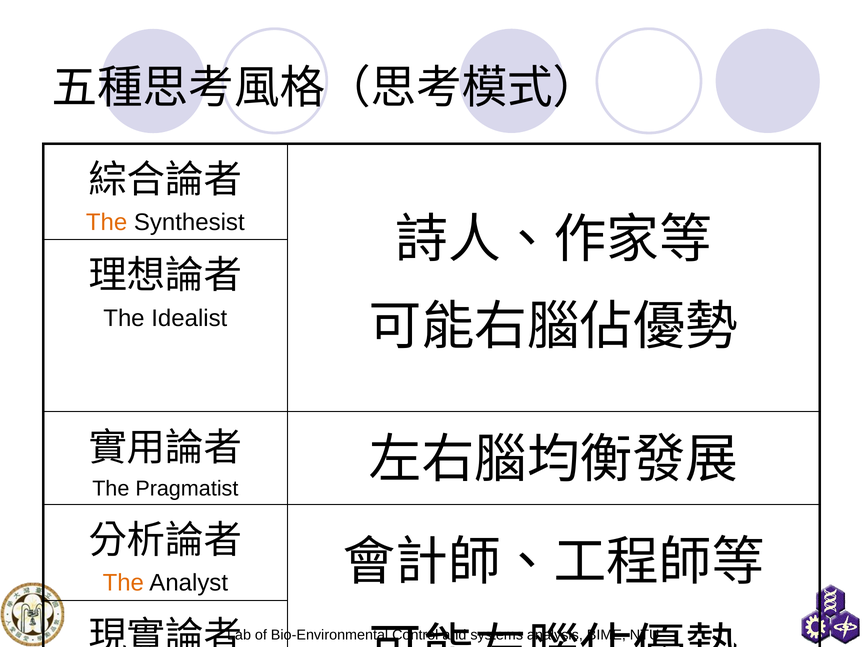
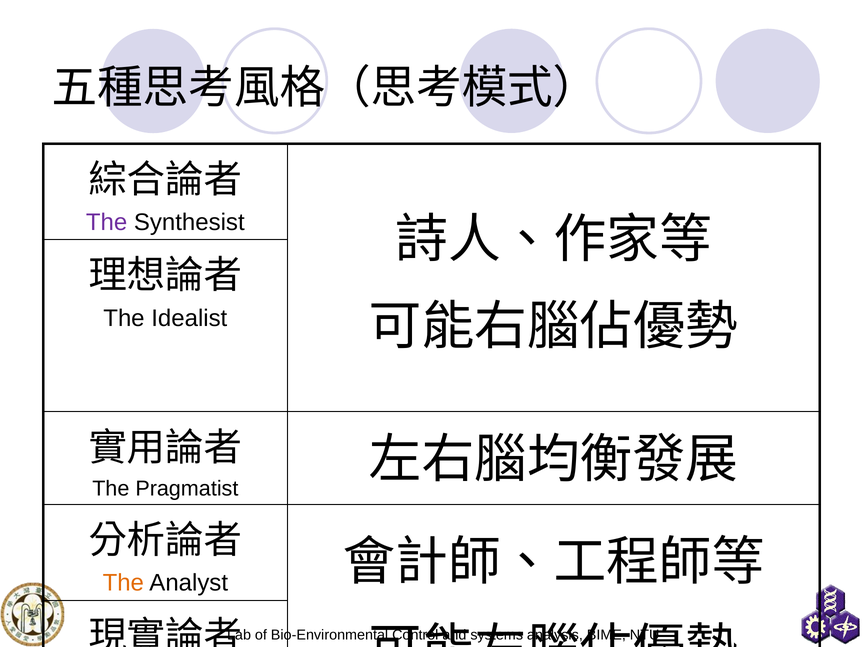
The colour: orange -> purple (107, 222)
